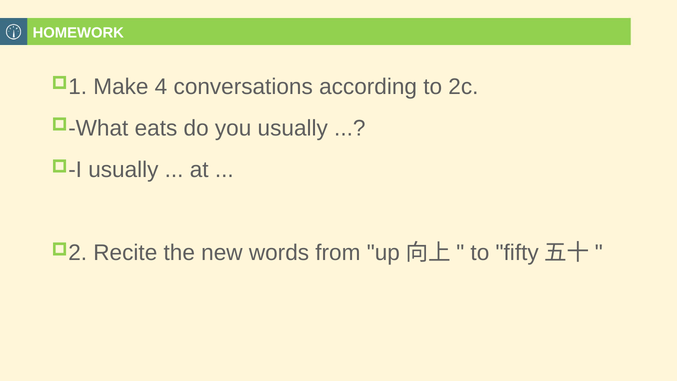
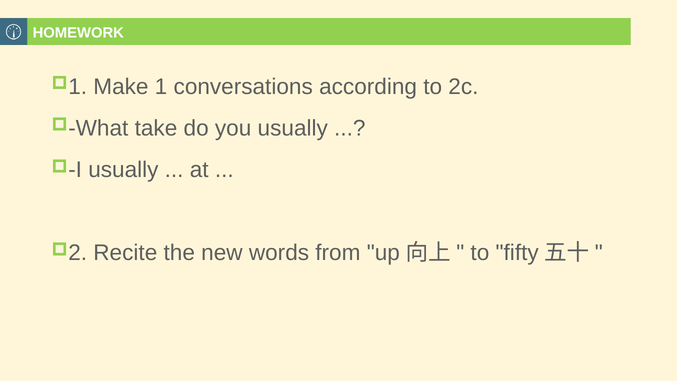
4: 4 -> 1 (161, 87)
eats: eats -> take (156, 128)
